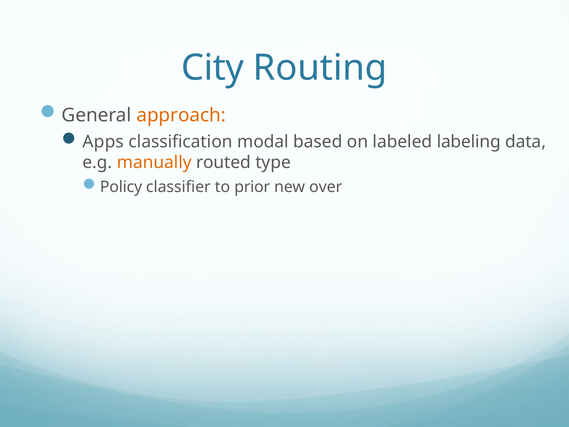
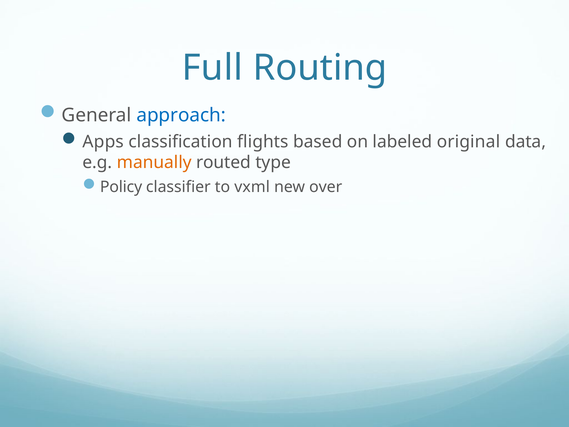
City: City -> Full (212, 68)
approach colour: orange -> blue (181, 115)
modal: modal -> flights (263, 142)
labeling: labeling -> original (469, 142)
prior: prior -> vxml (252, 187)
